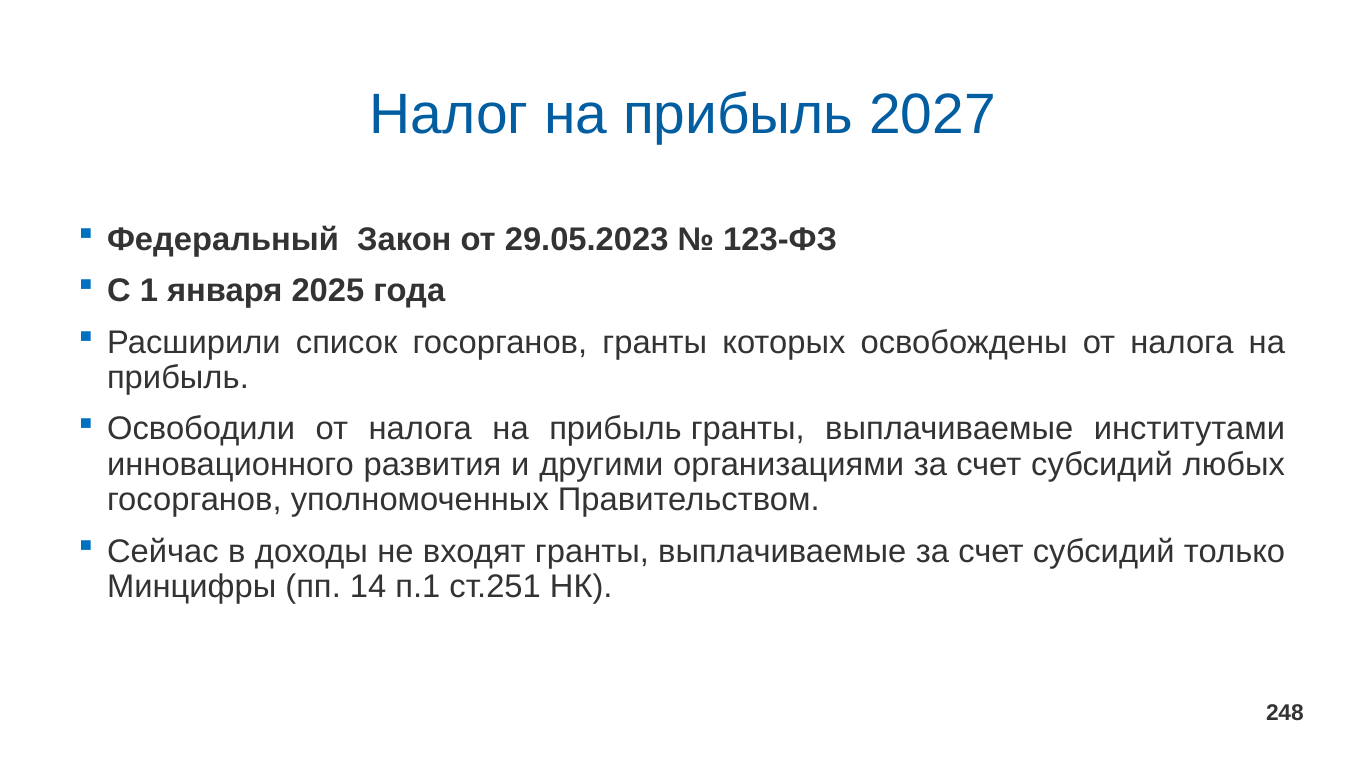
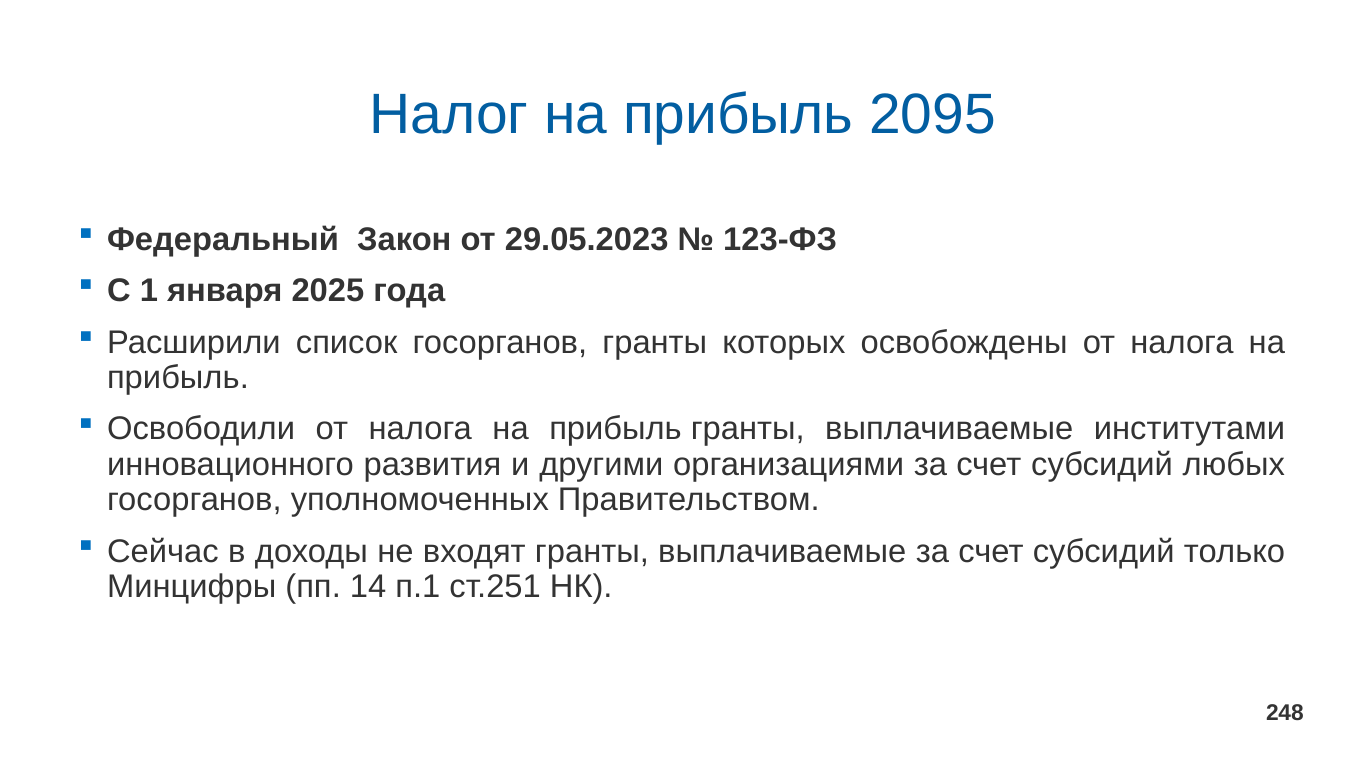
2027: 2027 -> 2095 (932, 115)
